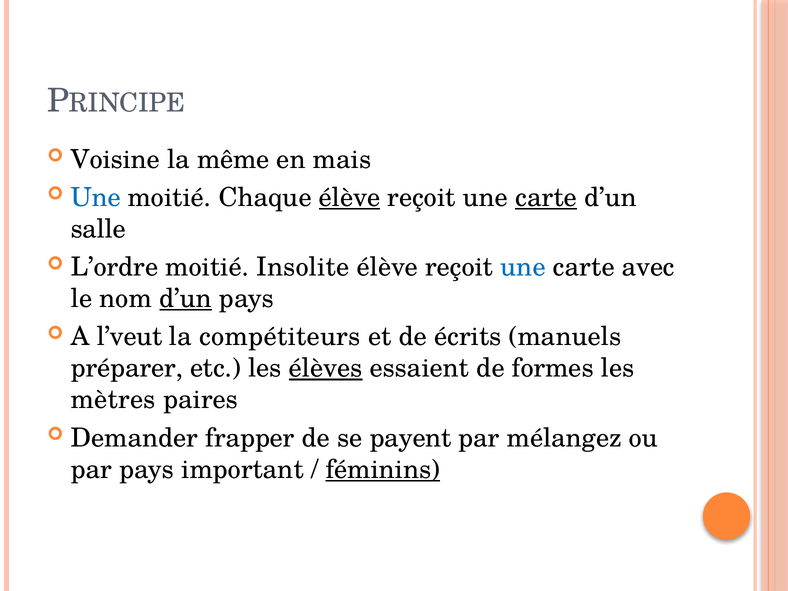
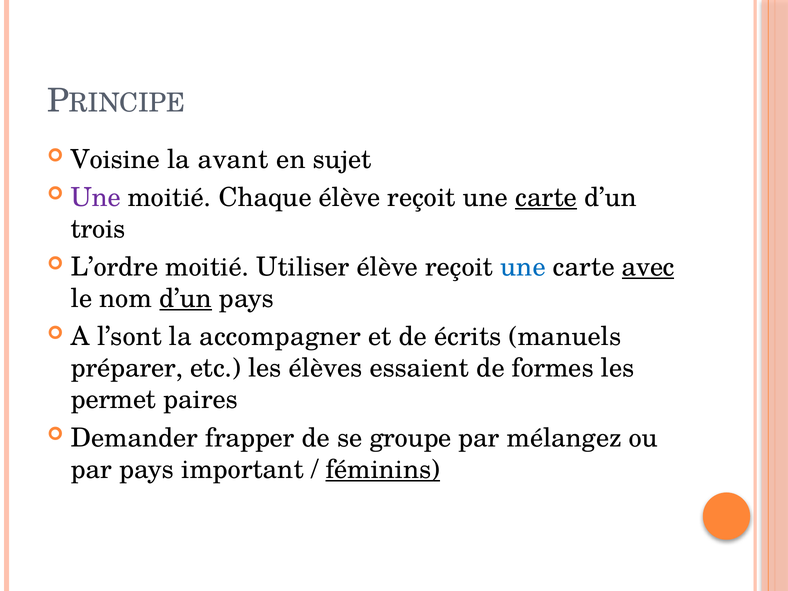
même: même -> avant (233, 159)
mais: mais -> sujet (342, 159)
Une colour: blue -> purple (96, 197)
élève underline: present -> none (350, 197)
salle: salle -> trois (98, 229)
Insolite: Insolite -> Utiliser (303, 267)
avec underline: none -> present (648, 267)
l’veut: l’veut -> l’sont (129, 337)
compétiteurs: compétiteurs -> accompagner (280, 337)
élèves underline: present -> none (326, 368)
mètres: mètres -> permet (113, 400)
payent: payent -> groupe (411, 438)
